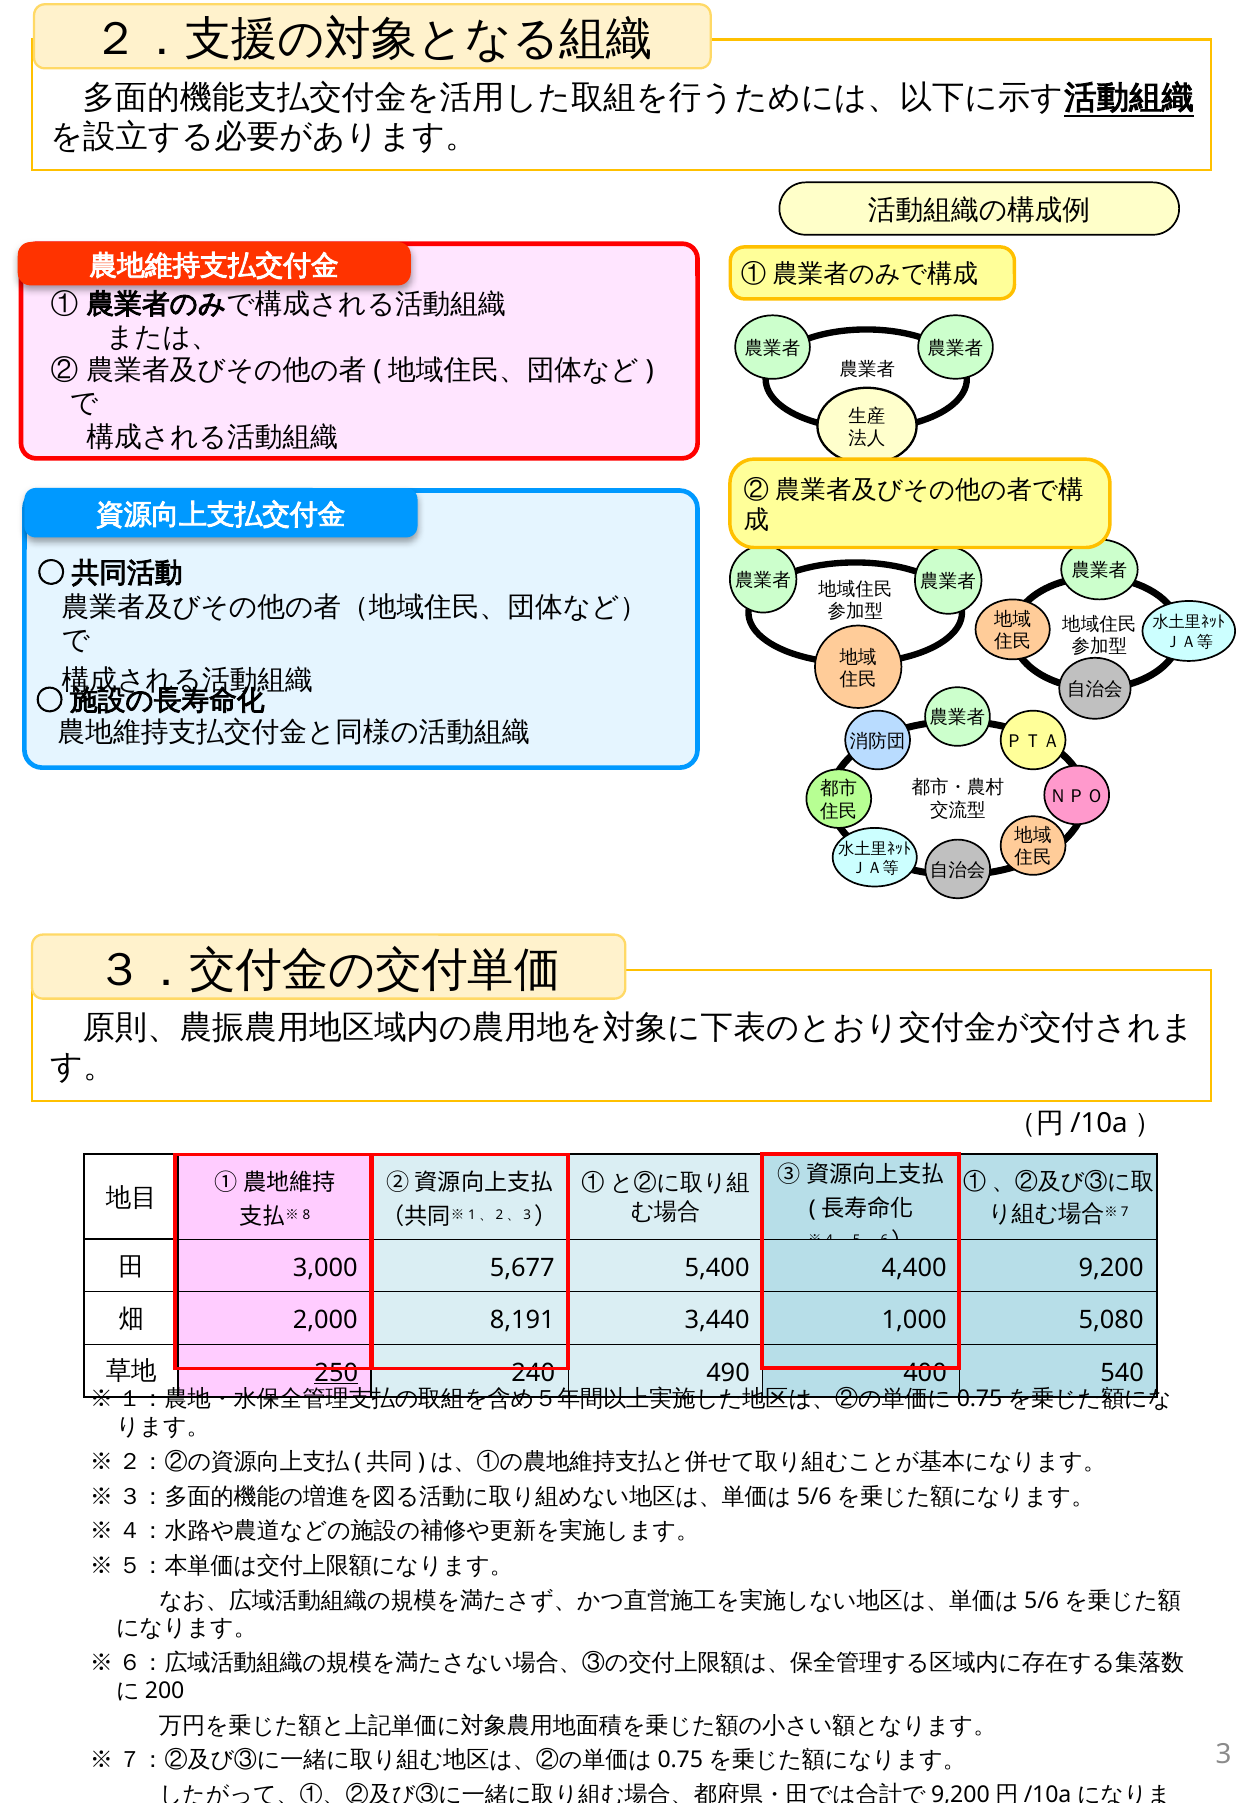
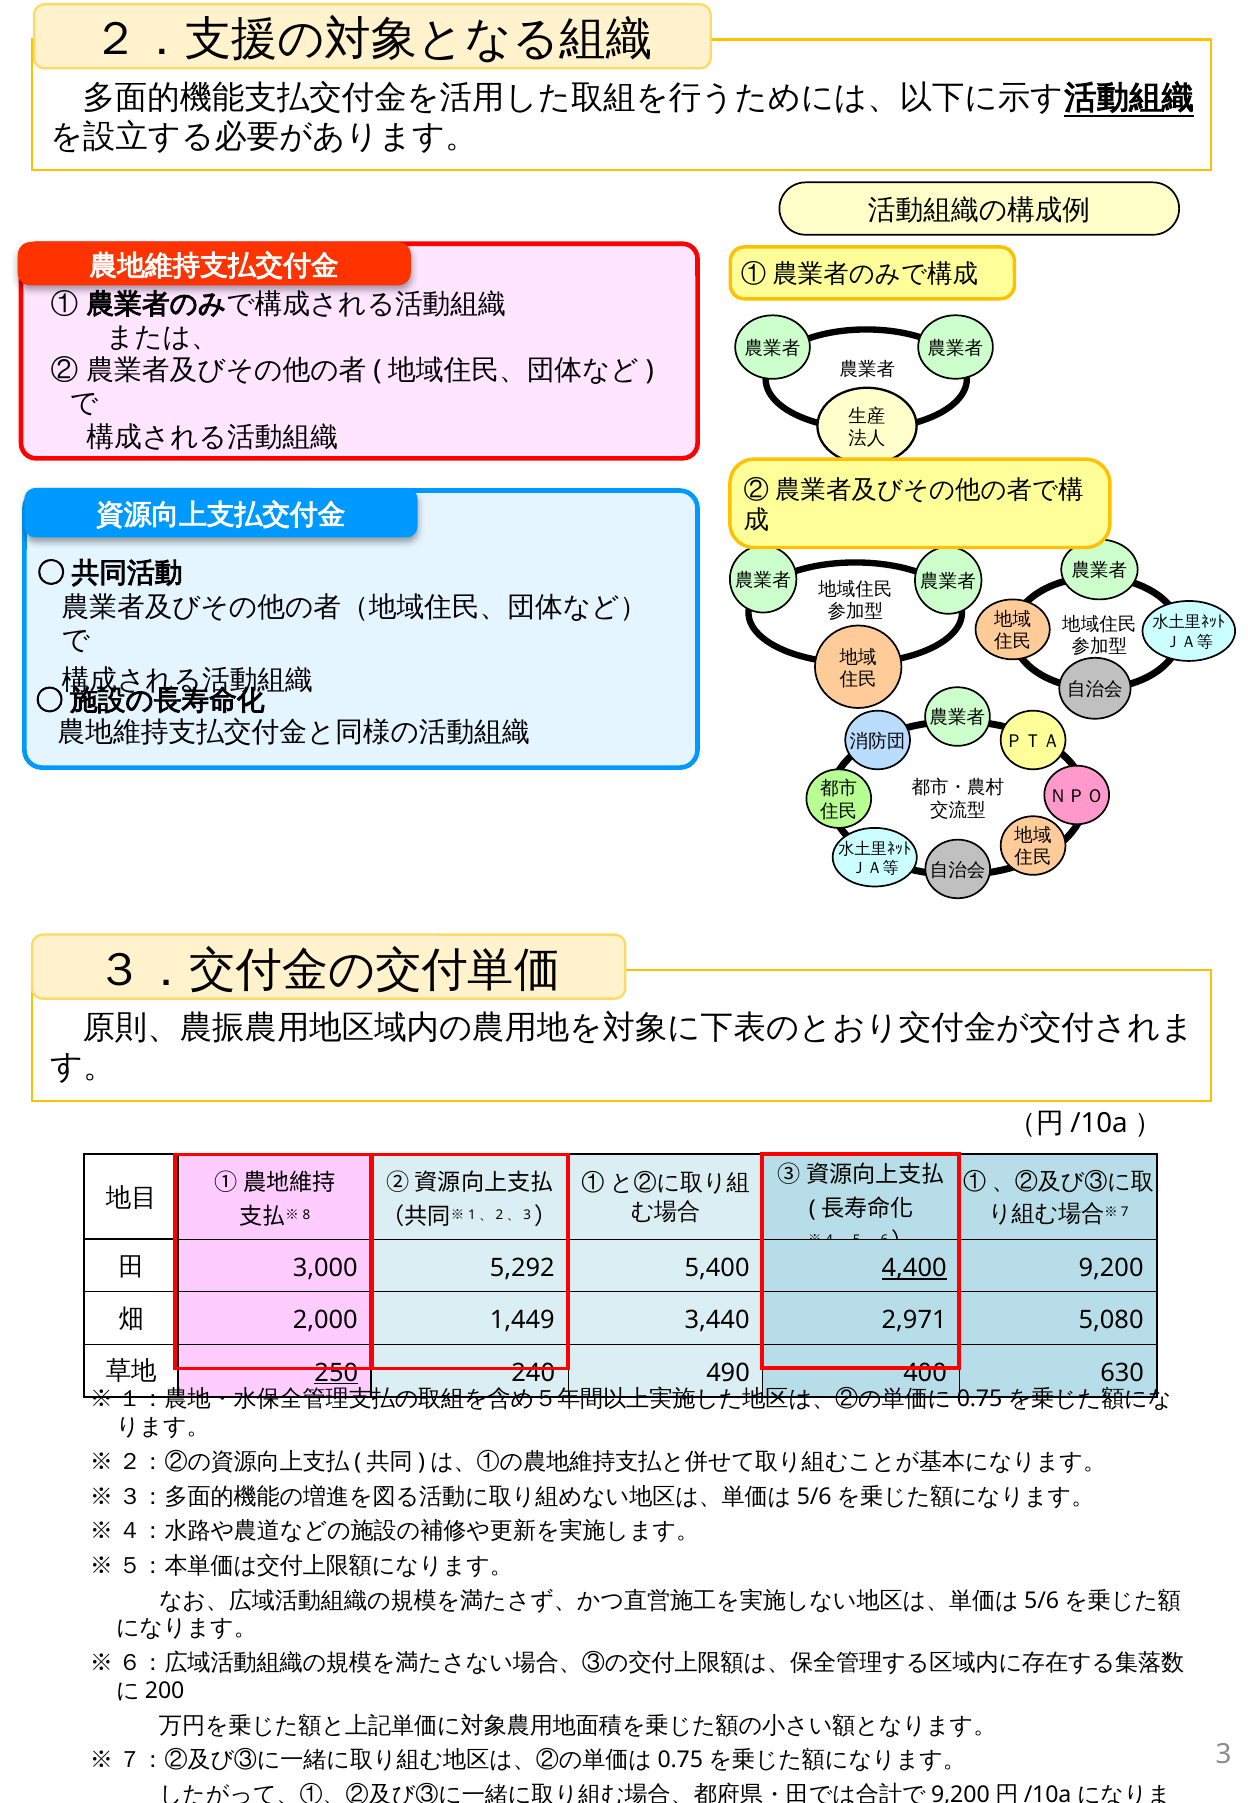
5,677: 5,677 -> 5,292 (522, 1268)
4,400 underline: none -> present (914, 1268)
8,191: 8,191 -> 1,449 (522, 1320)
1,000: 1,000 -> 2,971 (914, 1320)
540: 540 -> 630 (1122, 1372)
